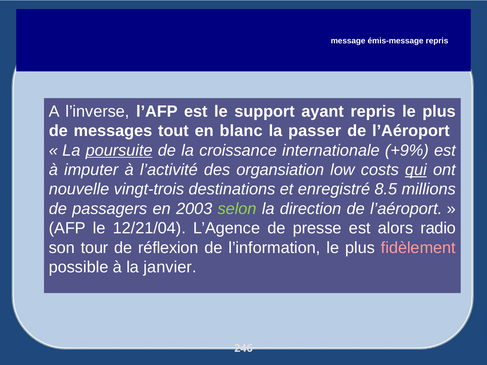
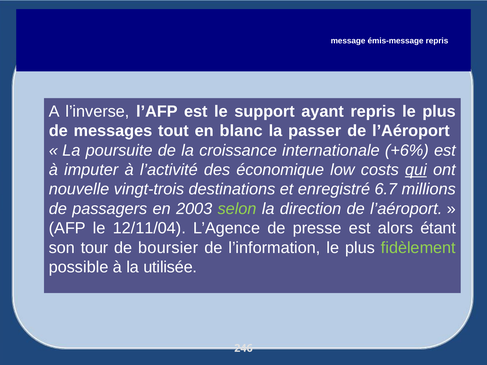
poursuite underline: present -> none (119, 150)
+9%: +9% -> +6% (407, 150)
organsiation: organsiation -> économique (280, 170)
8.5: 8.5 -> 6.7 (386, 189)
12/21/04: 12/21/04 -> 12/11/04 (149, 228)
radio: radio -> étant (438, 228)
réflexion: réflexion -> boursier (168, 248)
fidèlement colour: pink -> light green (418, 248)
janvier: janvier -> utilisée (170, 267)
